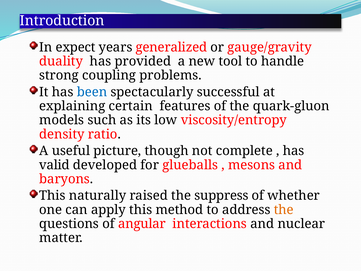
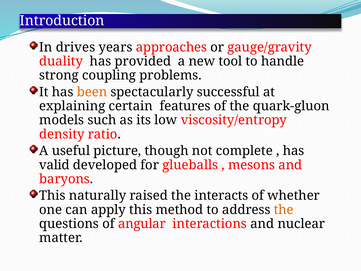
expect: expect -> drives (75, 47)
generalized: generalized -> approaches (171, 47)
been colour: blue -> orange (92, 92)
suppress: suppress -> interacts (221, 195)
